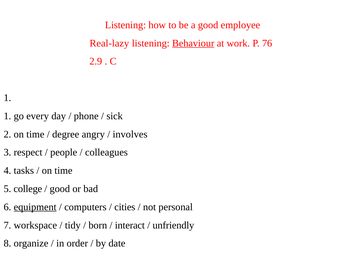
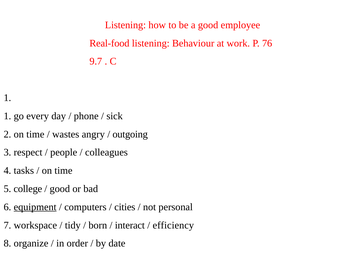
Real-lazy: Real-lazy -> Real-food (109, 43)
Behaviour underline: present -> none (193, 43)
2.9: 2.9 -> 9.7 (96, 61)
degree: degree -> wastes (66, 134)
involves: involves -> outgoing (130, 134)
unfriendly: unfriendly -> efficiency (173, 225)
